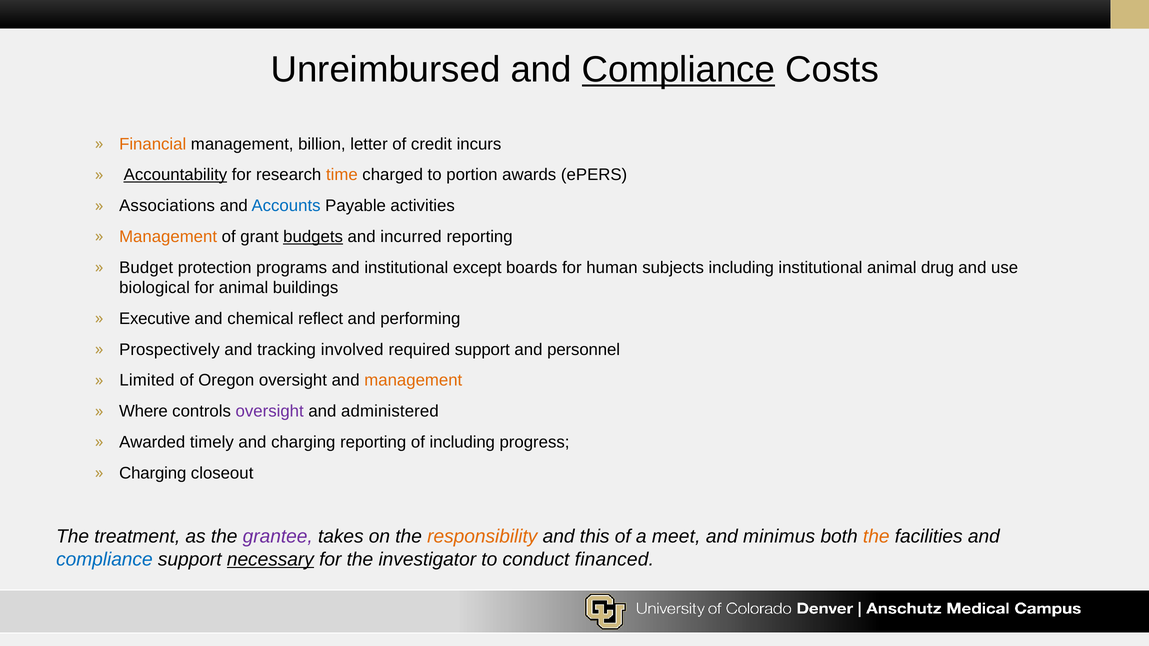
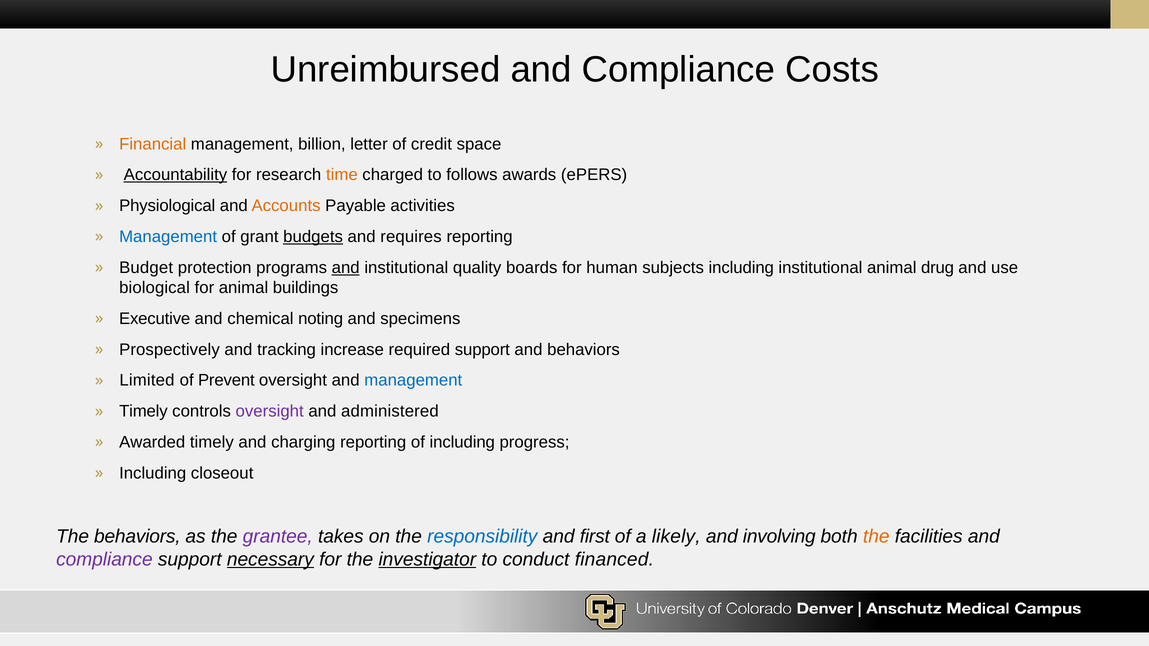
Compliance underline: present -> none (678, 70)
incurs: incurs -> space (479, 144)
portion: portion -> follows (472, 175)
Associations: Associations -> Physiological (167, 206)
Accounts colour: blue -> orange (286, 206)
Management colour: orange -> blue (168, 237)
incurred: incurred -> requires (411, 237)
and underline: none -> present (346, 268)
except: except -> quality (477, 268)
reflect: reflect -> noting (321, 319)
performing: performing -> specimens (420, 319)
involved: involved -> increase (352, 350)
and personnel: personnel -> behaviors (584, 350)
Oregon: Oregon -> Prevent (226, 381)
management colour: orange -> blue (413, 381)
Where: Where -> Timely (143, 411)
Charging: Charging -> Including (153, 473)
The treatment: treatment -> behaviors (137, 537)
responsibility colour: orange -> blue (482, 537)
this: this -> first (595, 537)
meet: meet -> likely (676, 537)
minimus: minimus -> involving (779, 537)
compliance colour: blue -> purple (104, 560)
investigator underline: none -> present (427, 560)
